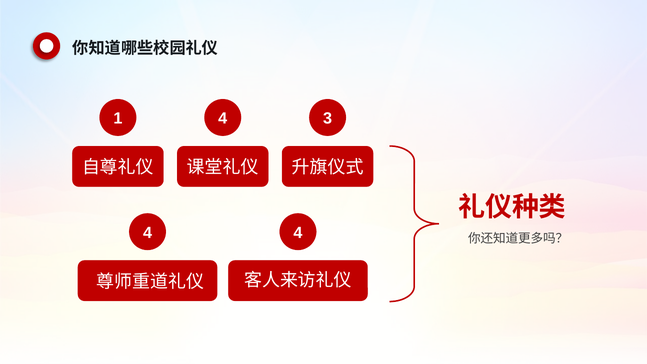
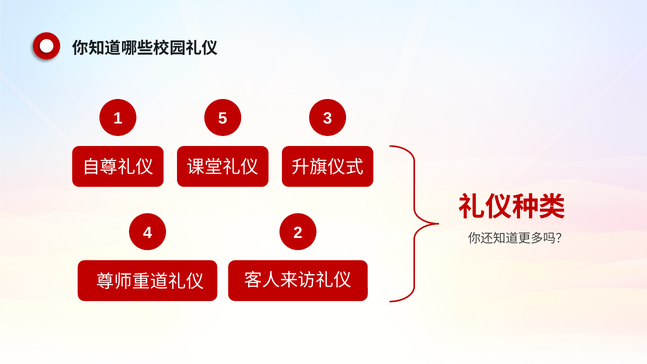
1 4: 4 -> 5 (223, 119)
4 4: 4 -> 2 (298, 233)
